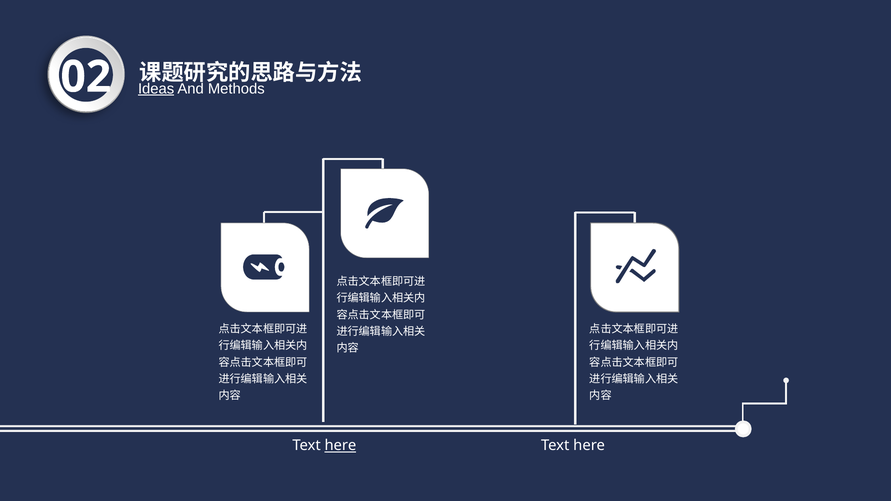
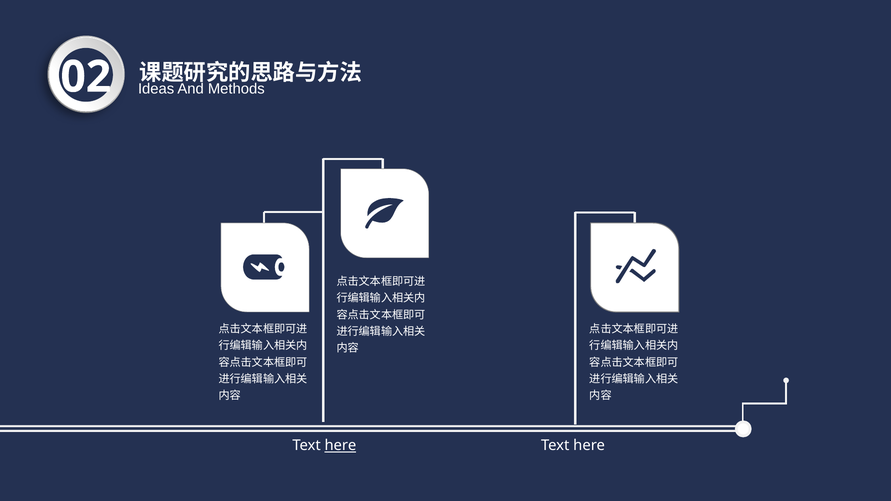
Ideas underline: present -> none (156, 89)
